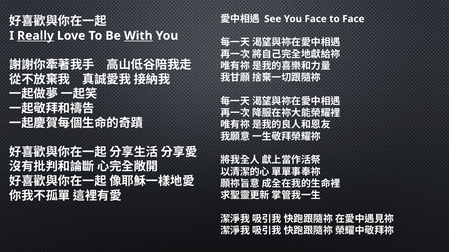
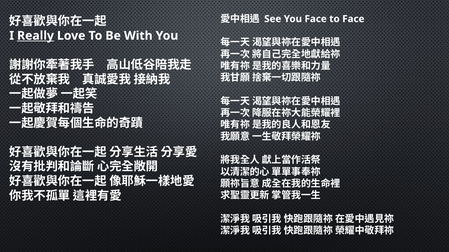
With underline: present -> none (138, 36)
